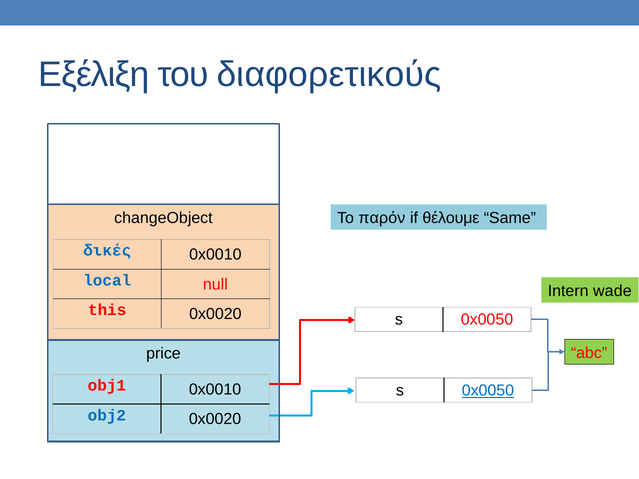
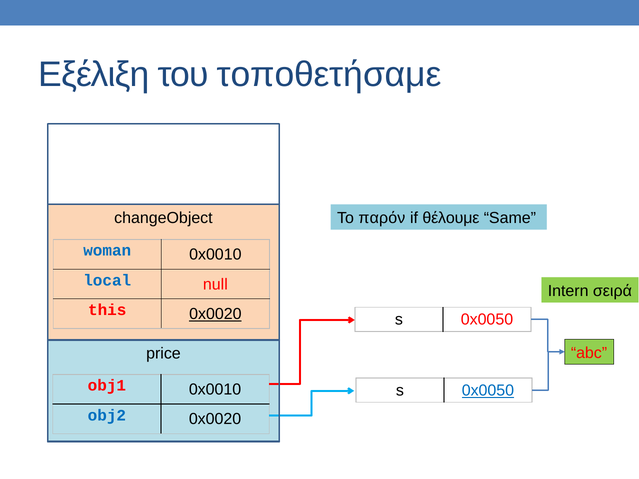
διαφορετικούς: διαφορετικούς -> τοποθετήσαμε (329, 74)
δικές: δικές -> woman (107, 251)
wade: wade -> σειρά (612, 291)
0x0020 underline: none -> present (215, 314)
